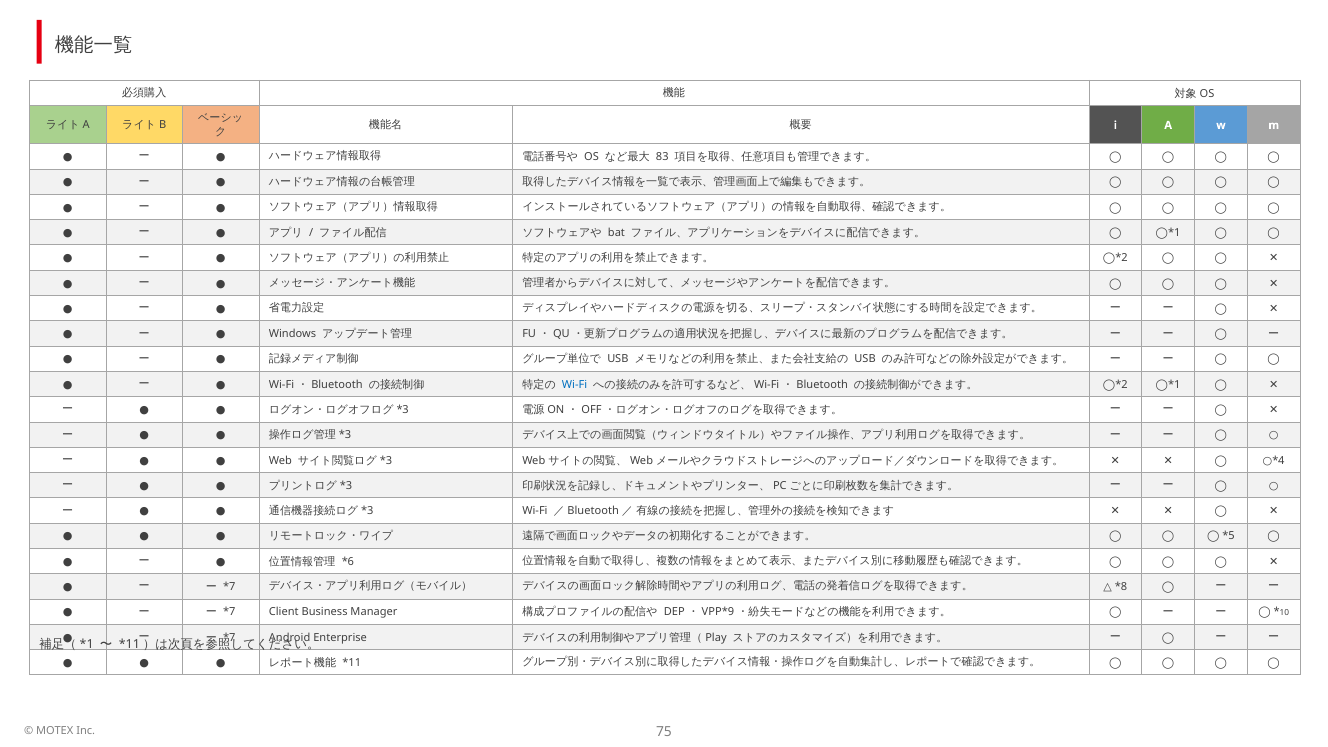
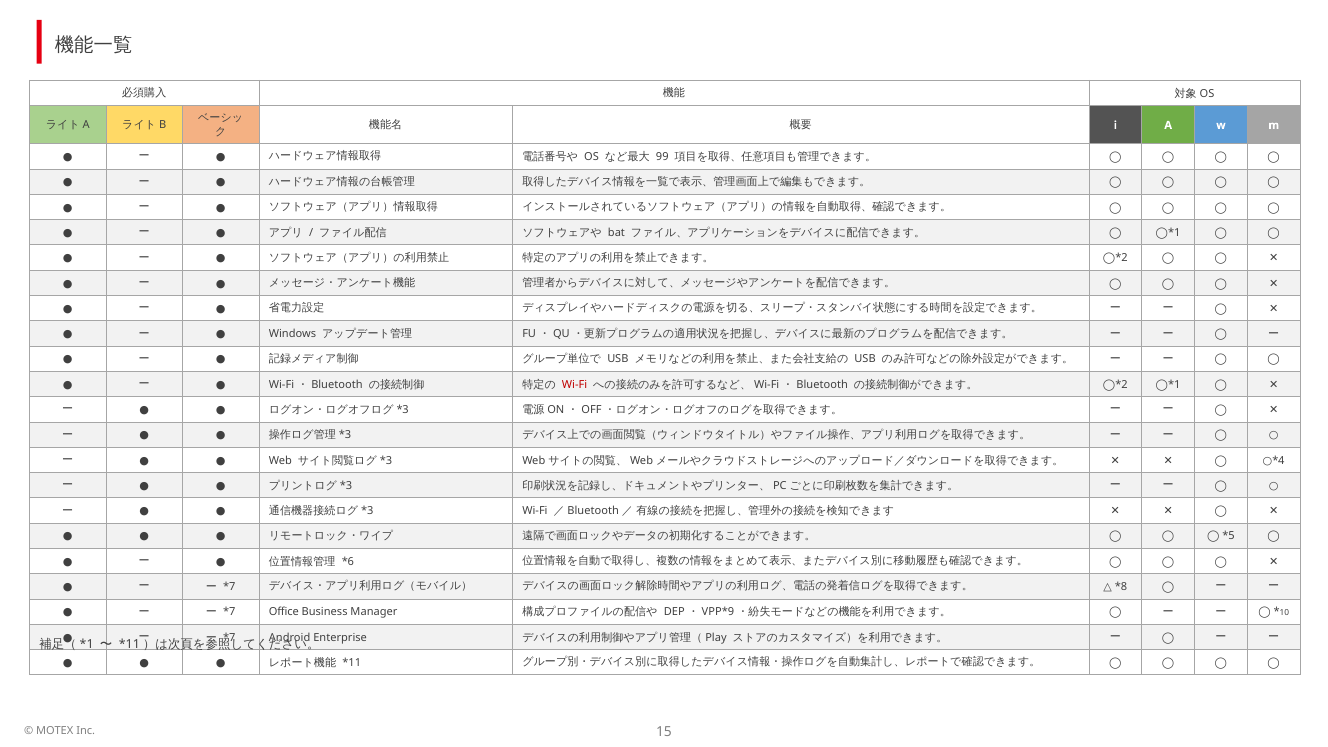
83: 83 -> 99 (662, 157)
Wi-Fi colour: blue -> red (575, 385)
Client: Client -> Office (284, 612)
75: 75 -> 15 (664, 732)
